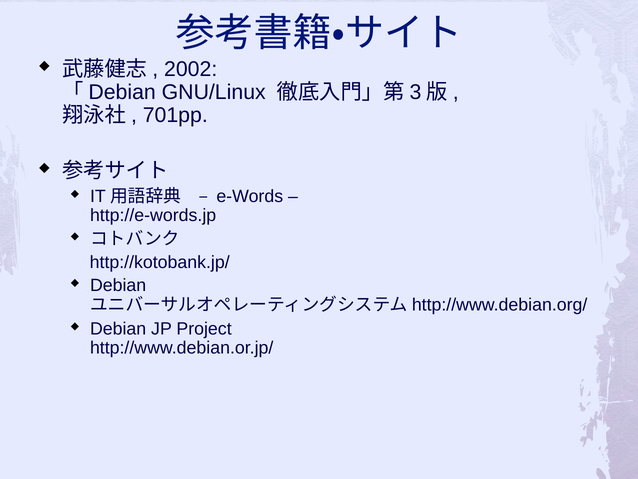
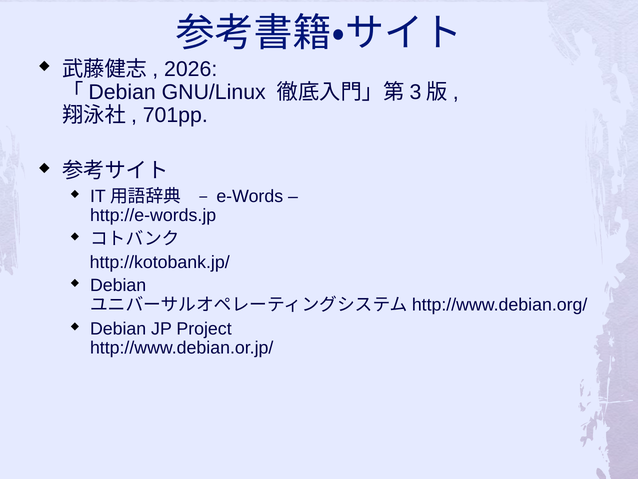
2002: 2002 -> 2026 (191, 69)
